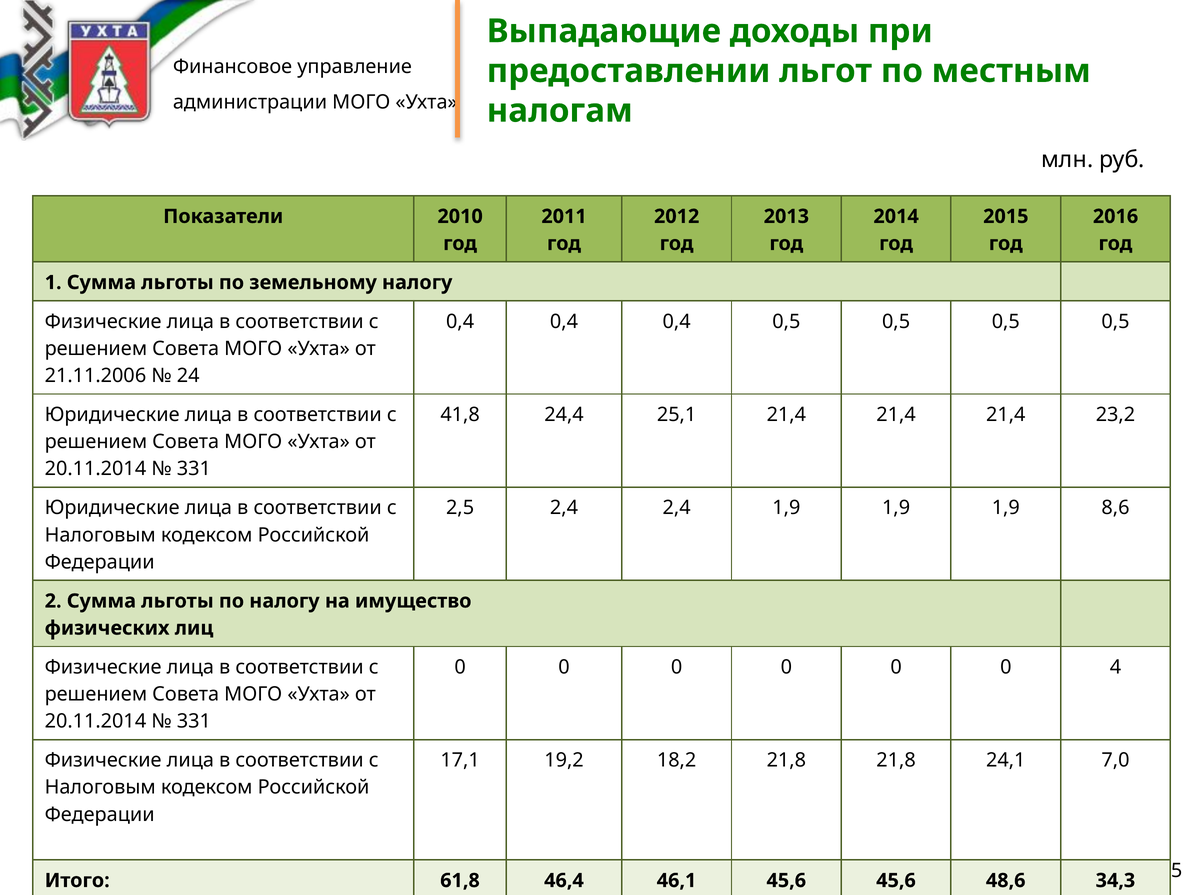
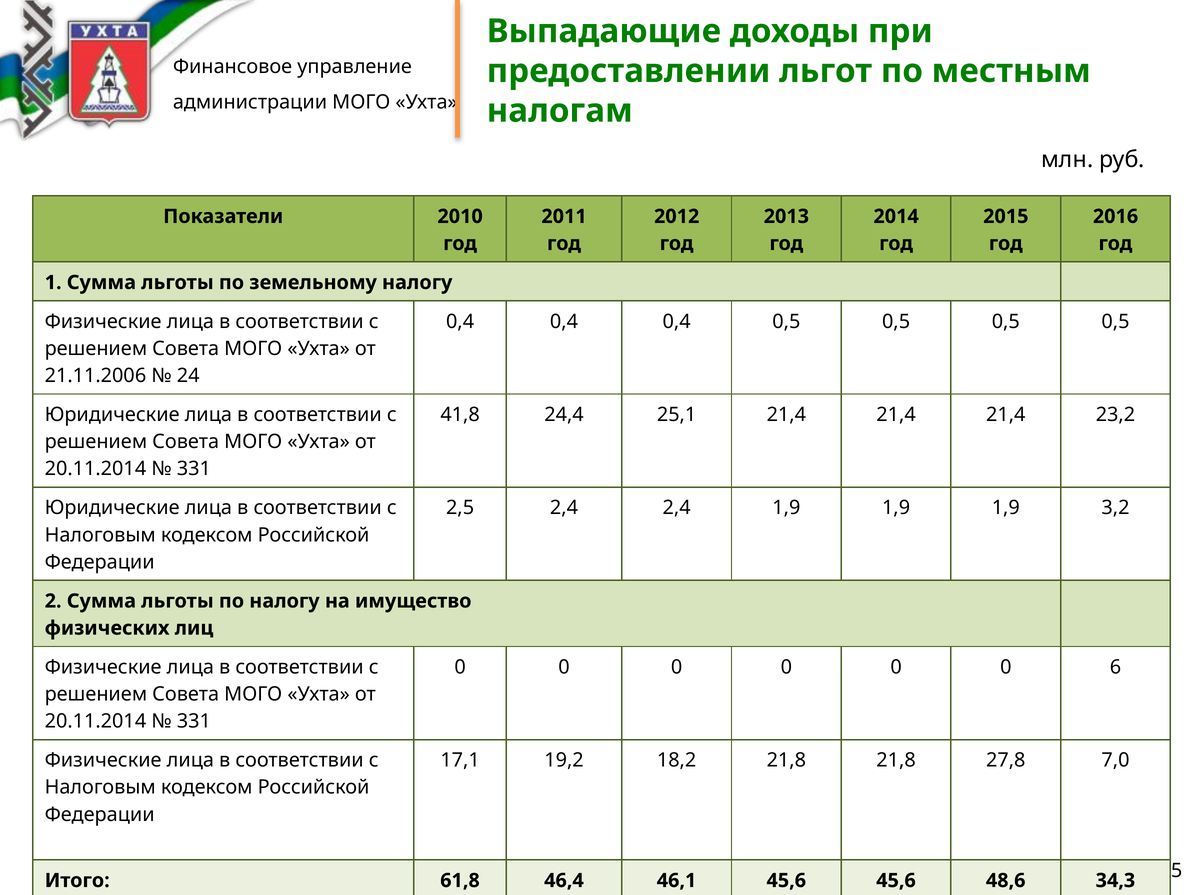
8,6: 8,6 -> 3,2 (1116, 508)
4: 4 -> 6 (1116, 668)
24,1: 24,1 -> 27,8 (1006, 761)
